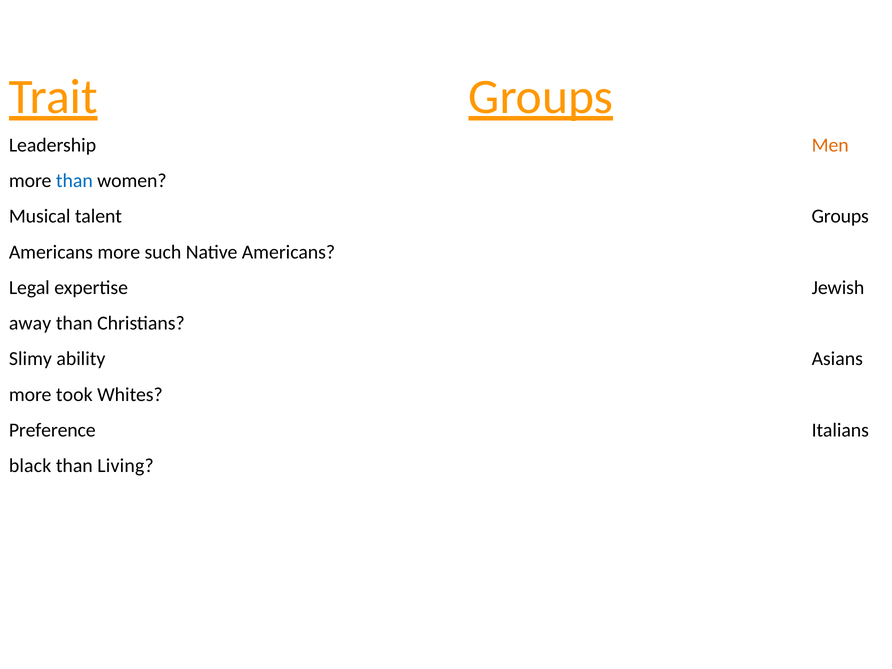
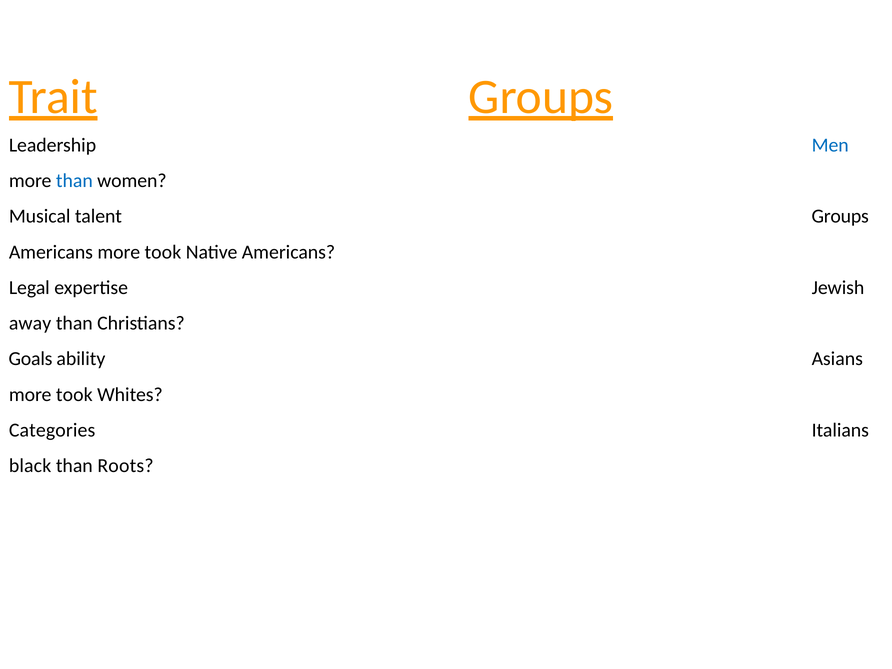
Men colour: orange -> blue (830, 145)
Americans more such: such -> took (163, 252)
Slimy: Slimy -> Goals (31, 359)
Preference: Preference -> Categories (52, 430)
Living: Living -> Roots (126, 466)
